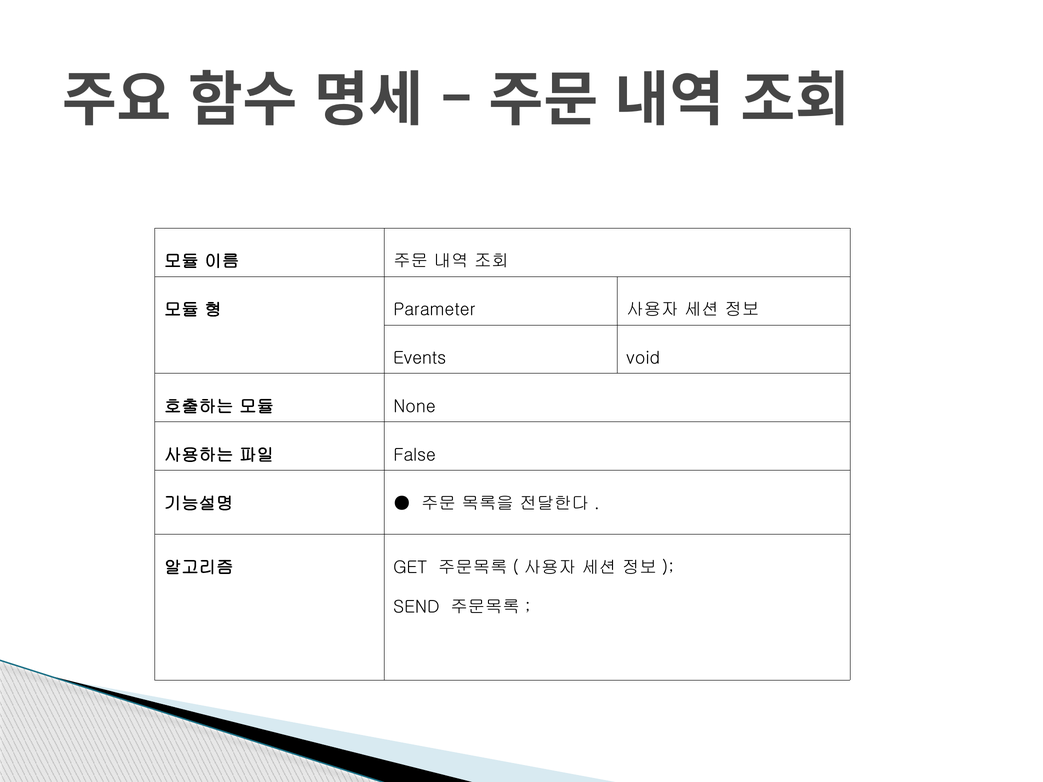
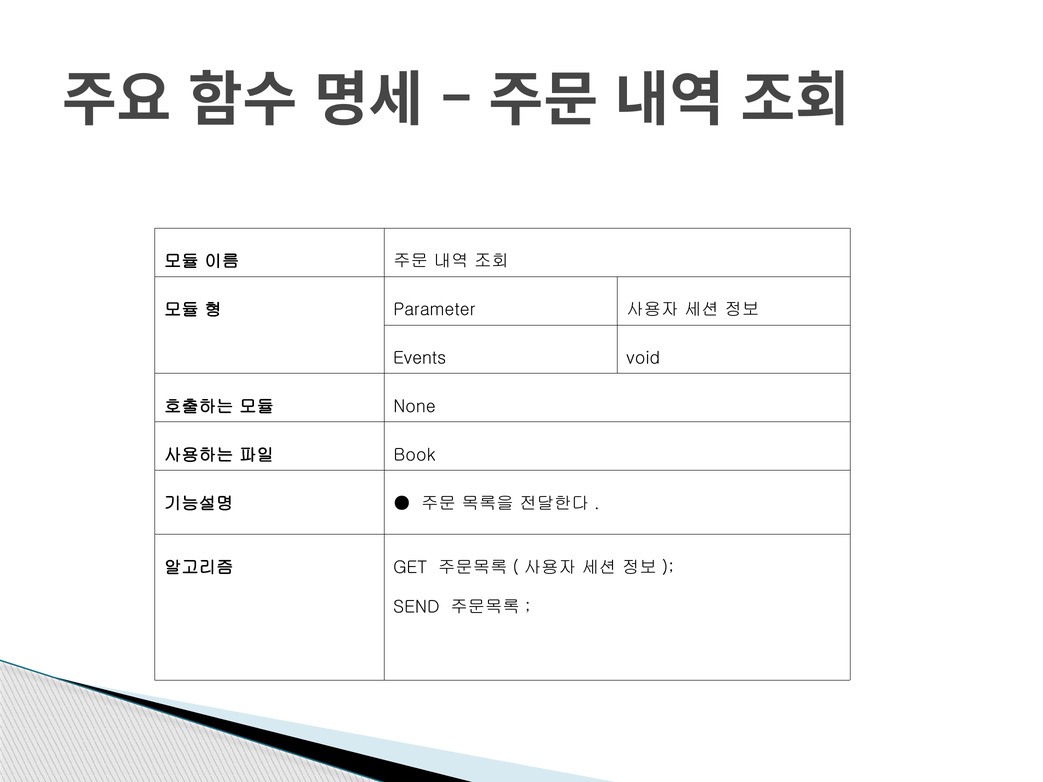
False: False -> Book (414, 455)
